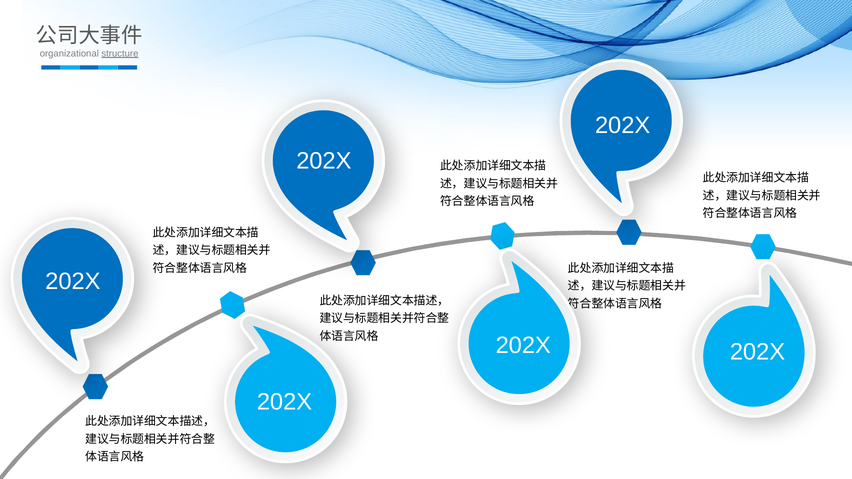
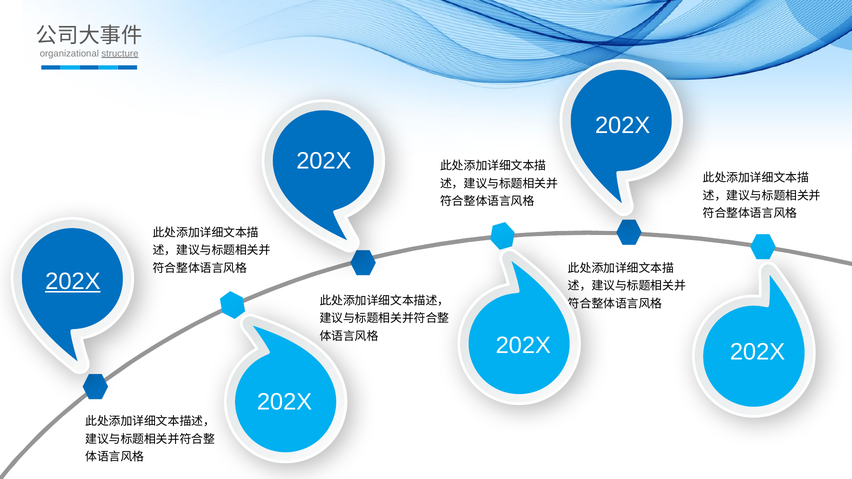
202X underline: none -> present (73, 282)
